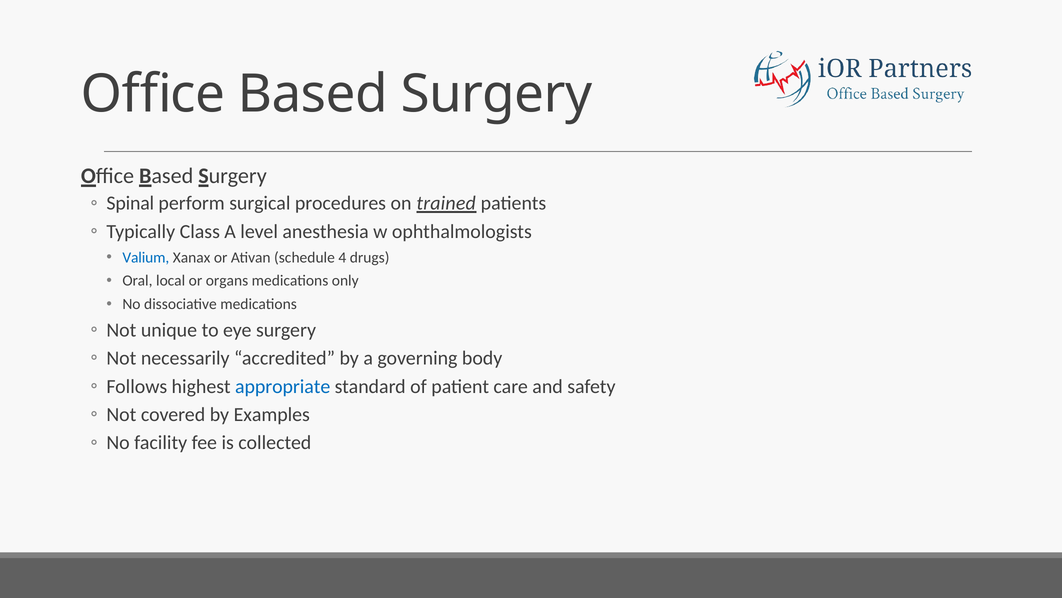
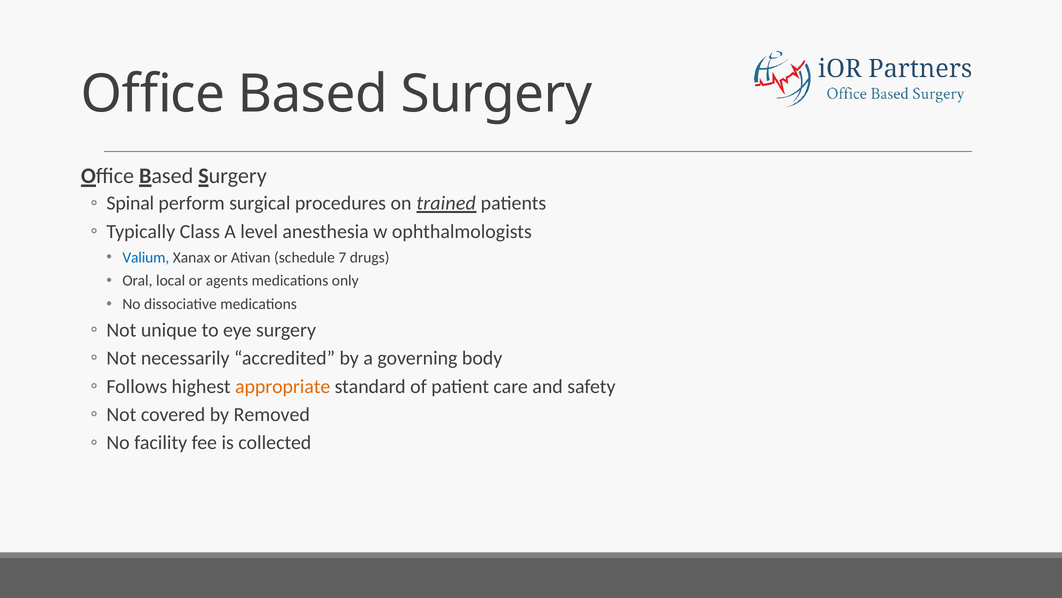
4: 4 -> 7 (342, 257)
organs: organs -> agents (227, 281)
appropriate colour: blue -> orange (283, 386)
Examples: Examples -> Removed (272, 414)
